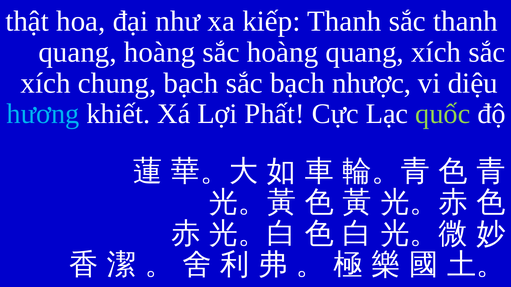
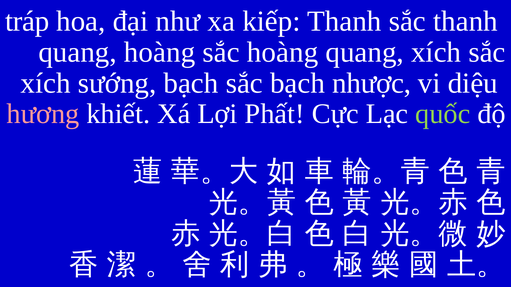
thật: thật -> tráp (27, 21)
chung: chung -> sướng (117, 83)
hương colour: light blue -> pink (43, 114)
